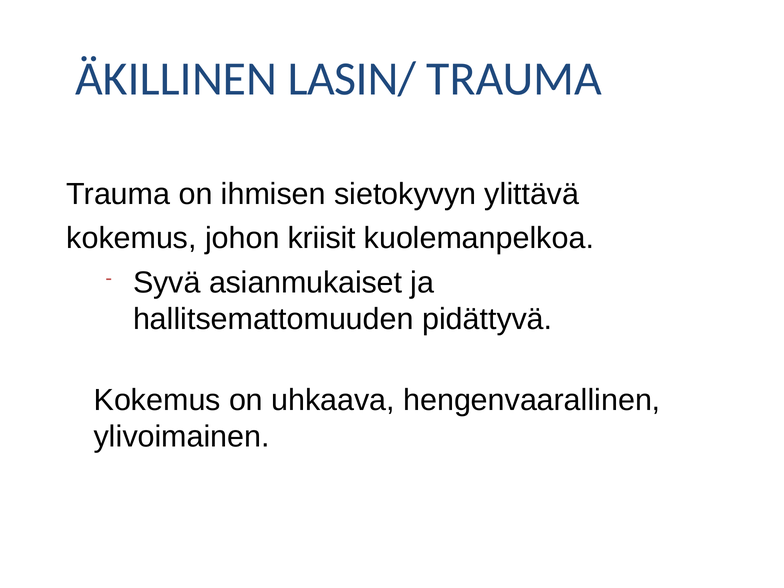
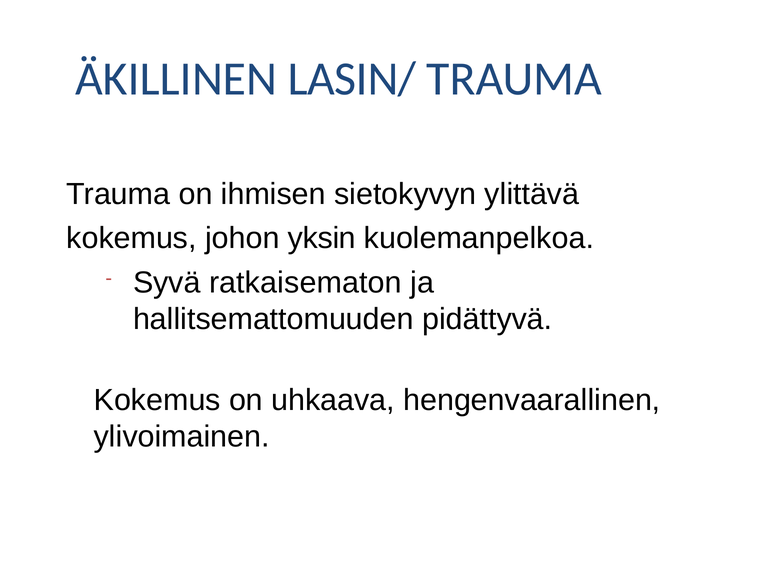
kriisit: kriisit -> yksin (322, 238)
asianmukaiset: asianmukaiset -> ratkaisematon (305, 283)
